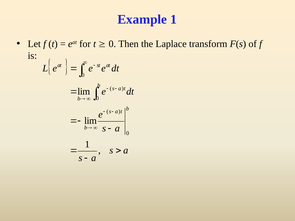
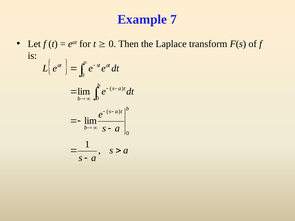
Example 1: 1 -> 7 (174, 19)
